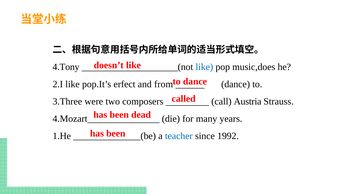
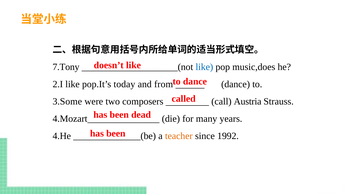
4.Tony: 4.Tony -> 7.Tony (66, 67)
erfect: erfect -> today (124, 84)
3.Three: 3.Three -> 3.Some (67, 101)
1.He: 1.He -> 4.He (62, 136)
teacher colour: blue -> orange (179, 136)
